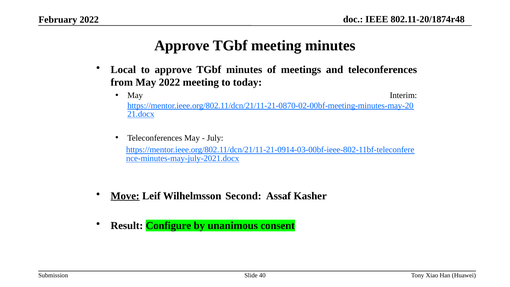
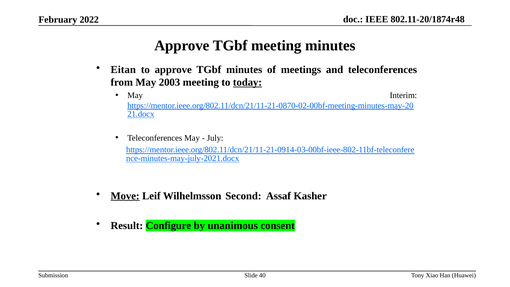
Local: Local -> Eitan (123, 70)
May 2022: 2022 -> 2003 (169, 82)
today underline: none -> present (247, 82)
